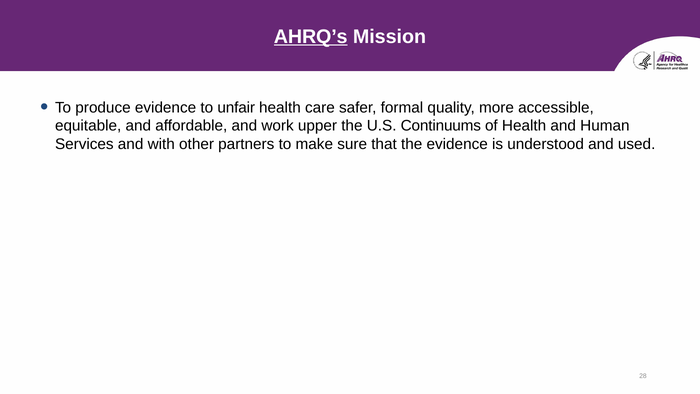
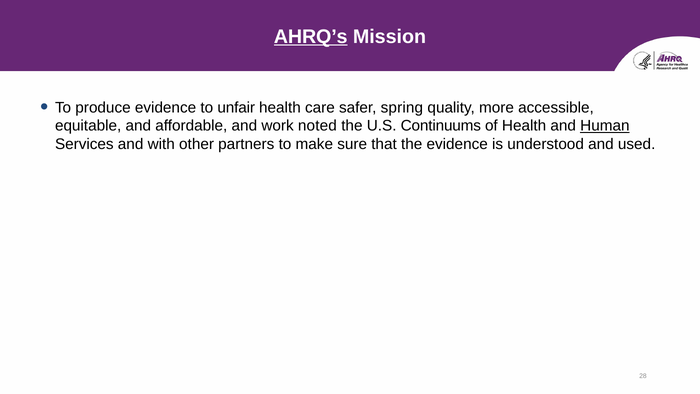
formal: formal -> spring (402, 107)
upper: upper -> noted (317, 126)
Human underline: none -> present (605, 126)
